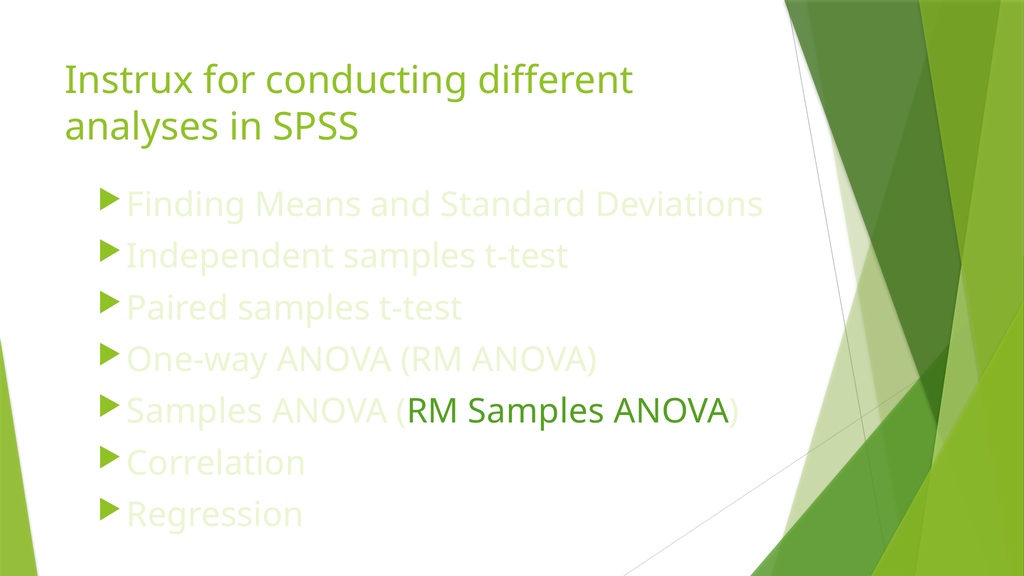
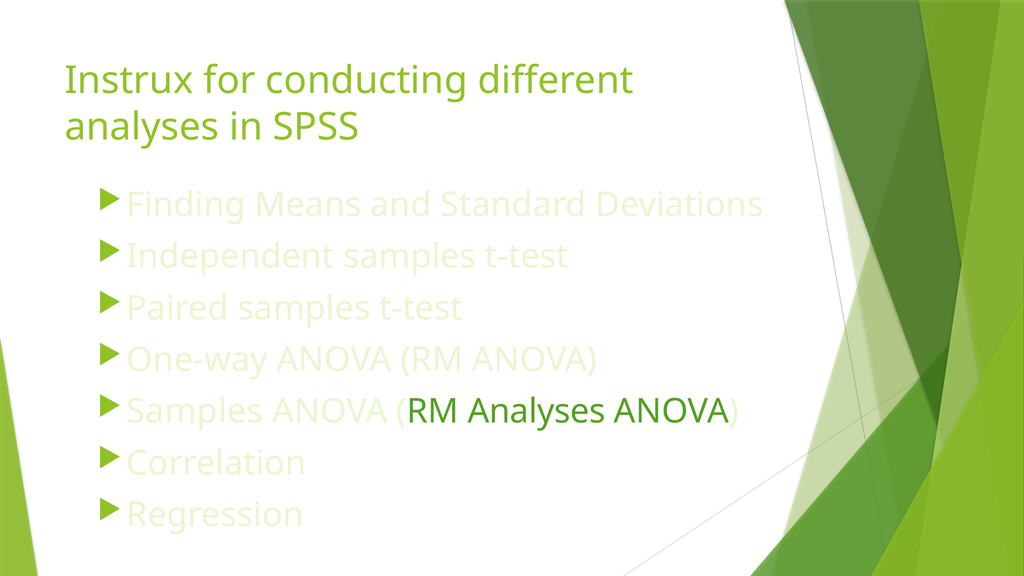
RM Samples: Samples -> Analyses (537, 412)
